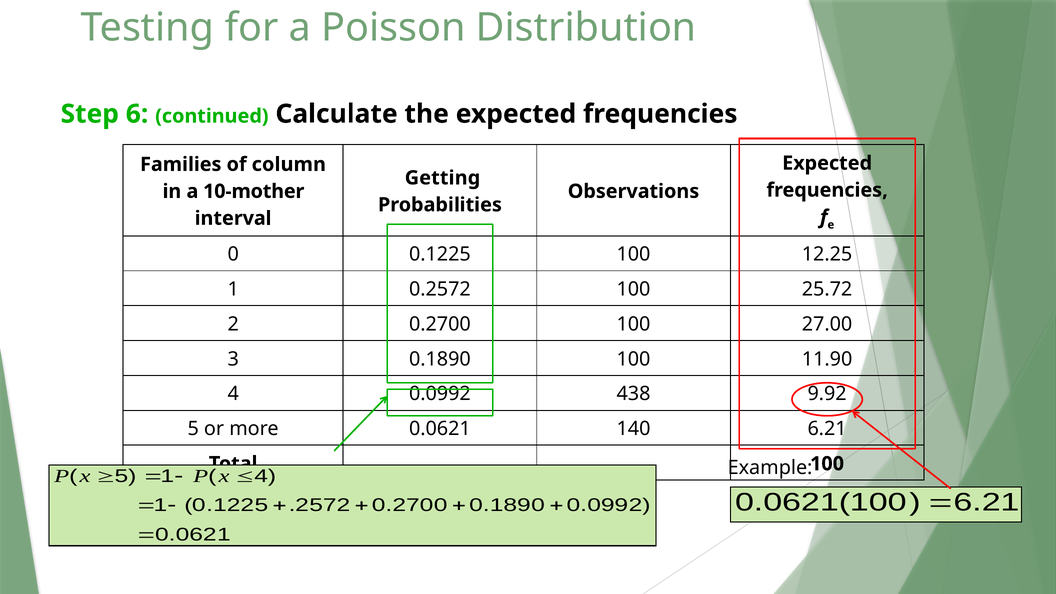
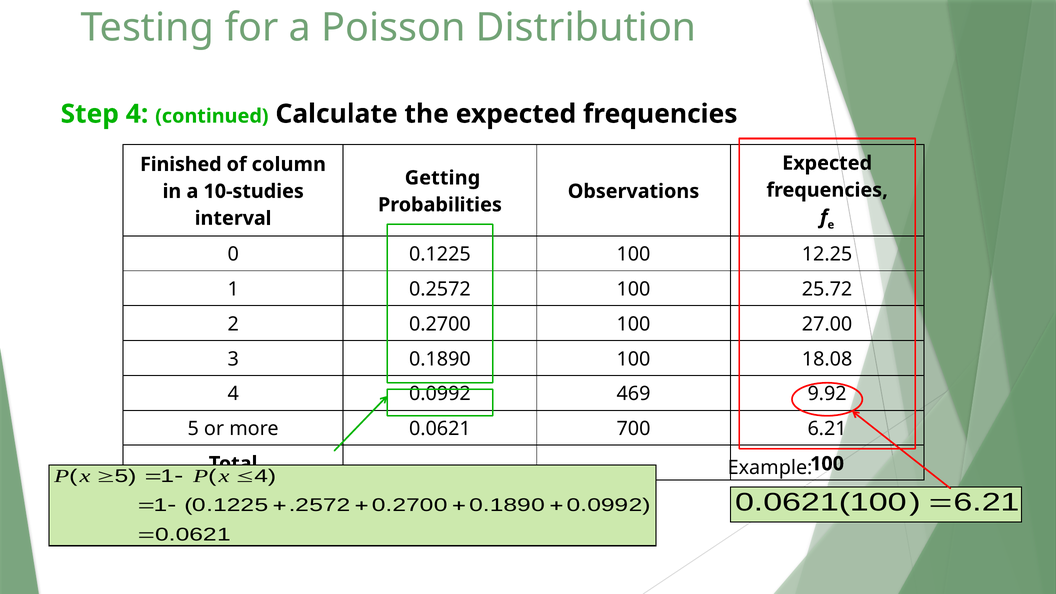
Step 6: 6 -> 4 (137, 114)
Families: Families -> Finished (181, 164)
10-mother: 10-mother -> 10-studies (254, 191)
11.90: 11.90 -> 18.08 (827, 359)
438: 438 -> 469 (634, 394)
140: 140 -> 700 (634, 429)
